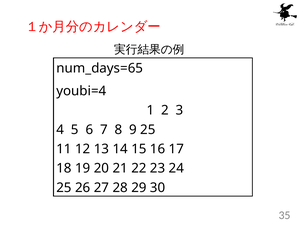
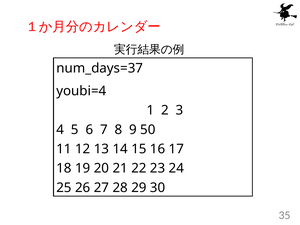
num_days=65: num_days=65 -> num_days=37 (100, 68)
9 25: 25 -> 50 (148, 130)
